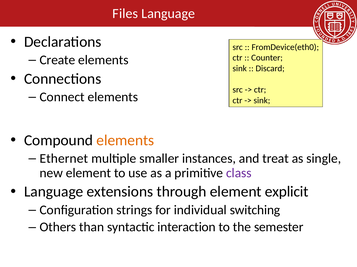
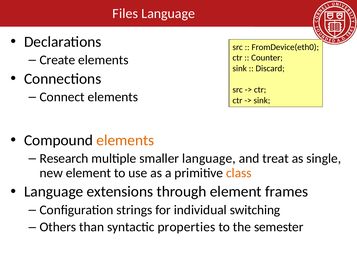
Ethernet: Ethernet -> Research (64, 159)
smaller instances: instances -> language (209, 159)
class colour: purple -> orange (239, 173)
explicit: explicit -> frames (287, 192)
interaction: interaction -> properties (186, 228)
